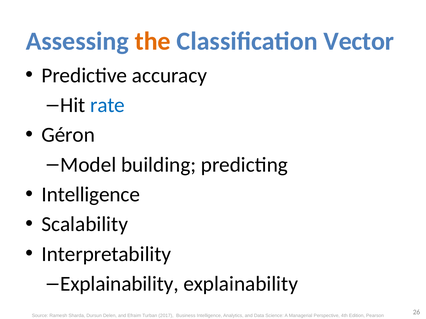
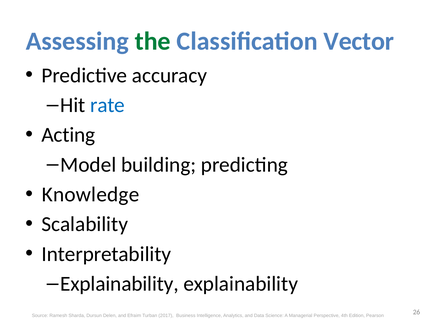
the colour: orange -> green (153, 41)
Géron: Géron -> Acting (68, 135)
Intelligence: Intelligence -> Knowledge (91, 195)
